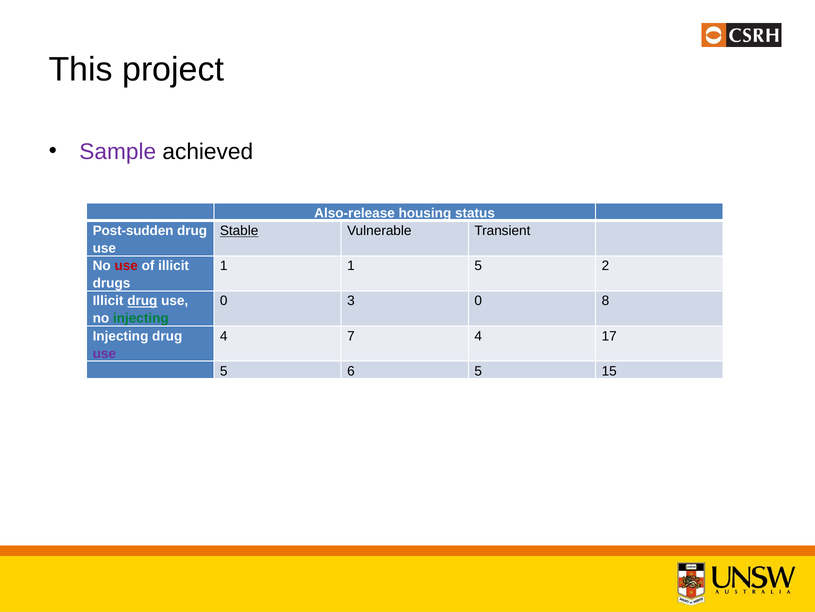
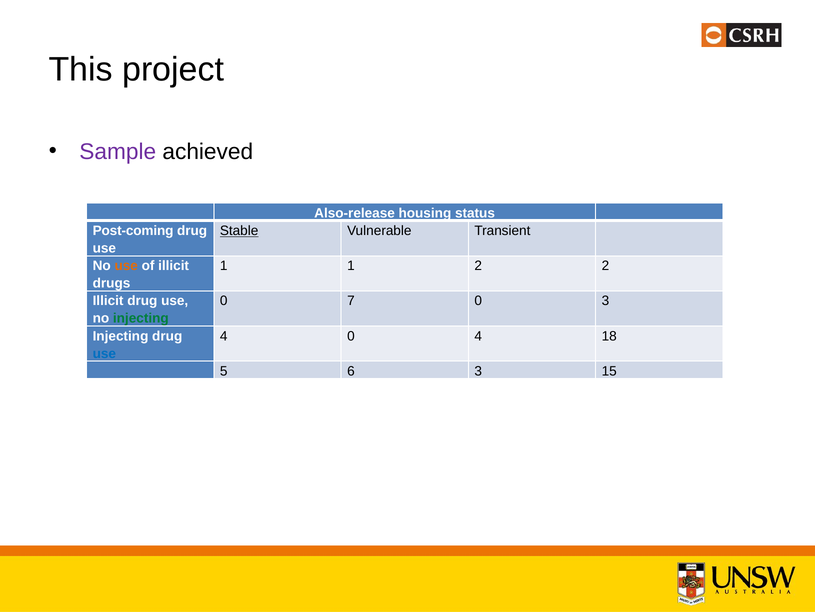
Post-sudden: Post-sudden -> Post-coming (133, 231)
use colour: red -> orange (126, 266)
1 5: 5 -> 2 (478, 266)
drug underline: present -> none (142, 301)
3: 3 -> 7 (351, 301)
0 8: 8 -> 3 (605, 301)
4 7: 7 -> 0 (351, 336)
17: 17 -> 18 (609, 336)
use colour: purple -> blue (104, 353)
6 5: 5 -> 3 (478, 371)
